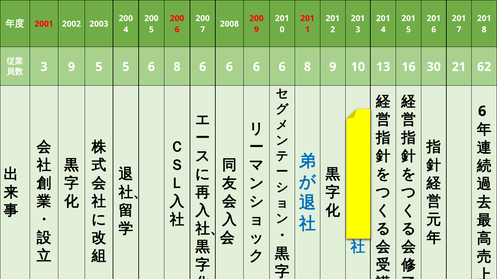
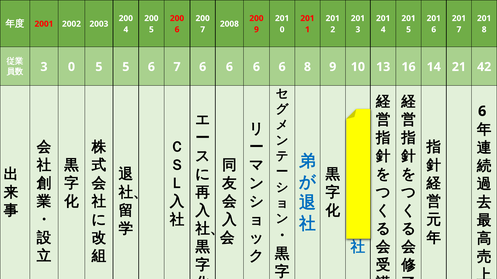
3 9: 9 -> 0 (71, 67)
5 6 8: 8 -> 7 (177, 67)
30: 30 -> 14 (434, 67)
62: 62 -> 42 (484, 67)
